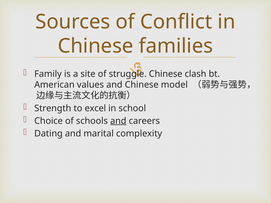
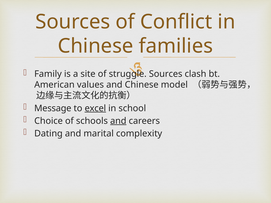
Chinese: Chinese -> Sources (166, 74)
Strength: Strength -> Message (53, 108)
excel underline: none -> present (95, 108)
